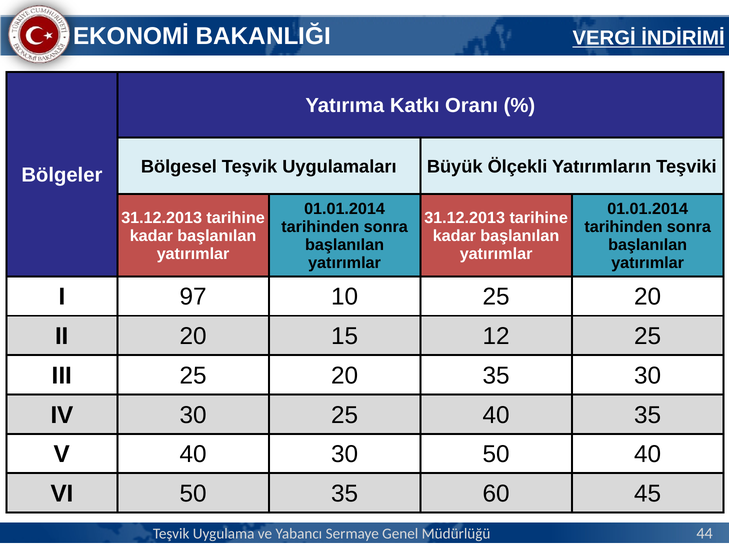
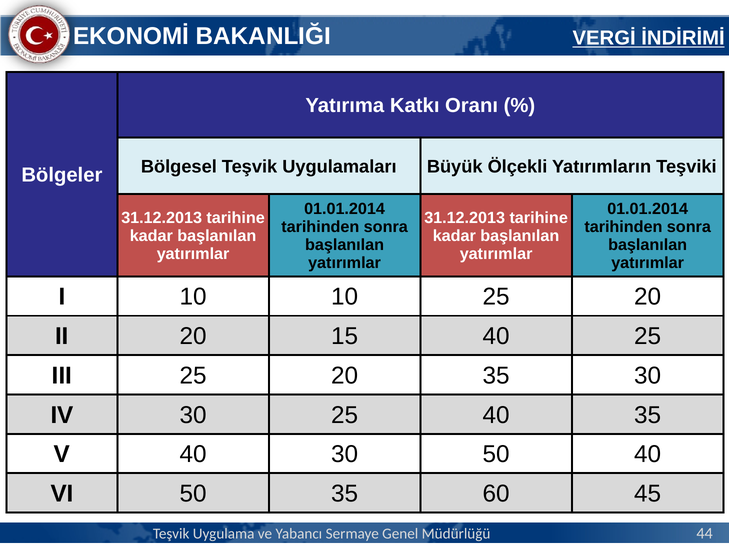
I 97: 97 -> 10 (193, 297)
15 12: 12 -> 40 (496, 336)
